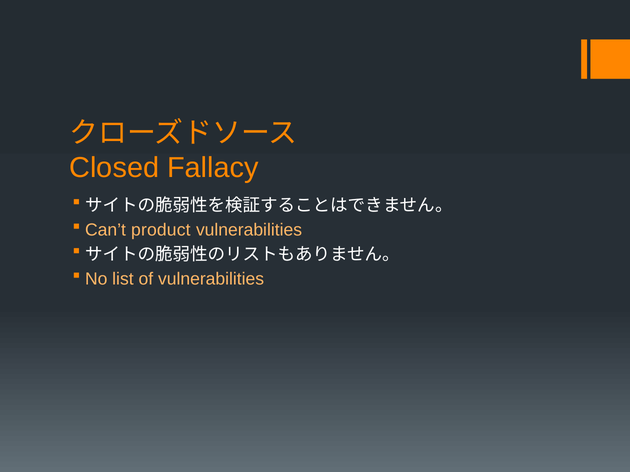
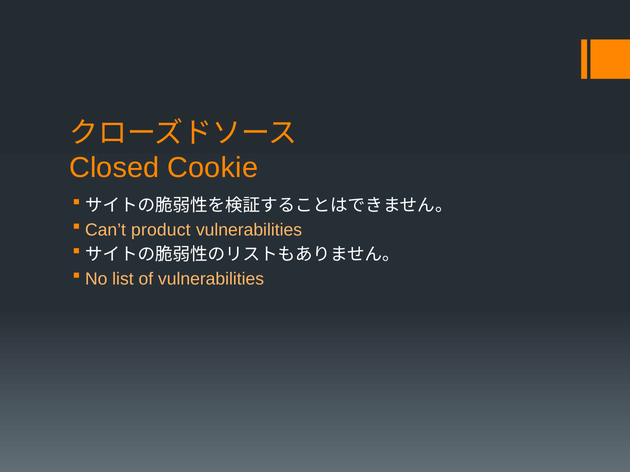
Fallacy: Fallacy -> Cookie (213, 168)
